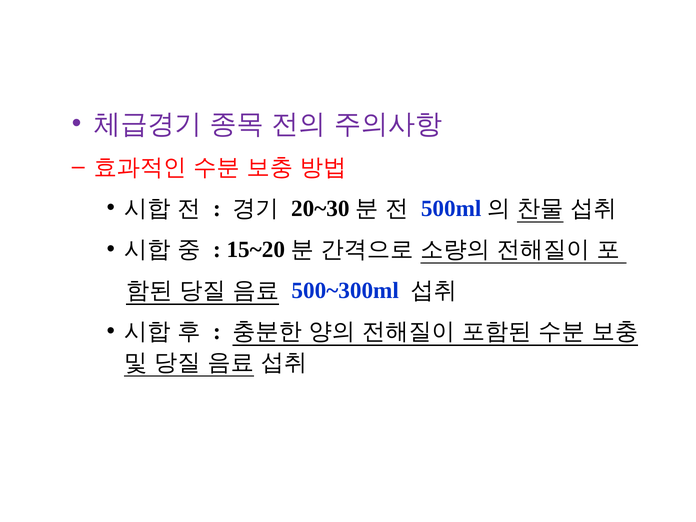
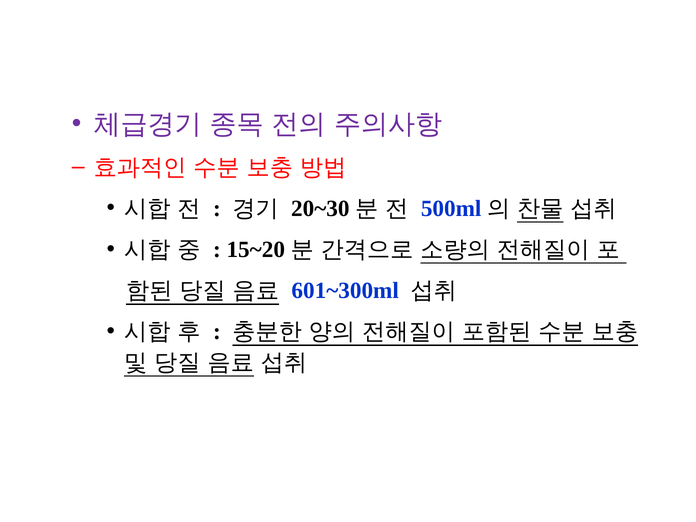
500~300ml: 500~300ml -> 601~300ml (345, 291)
